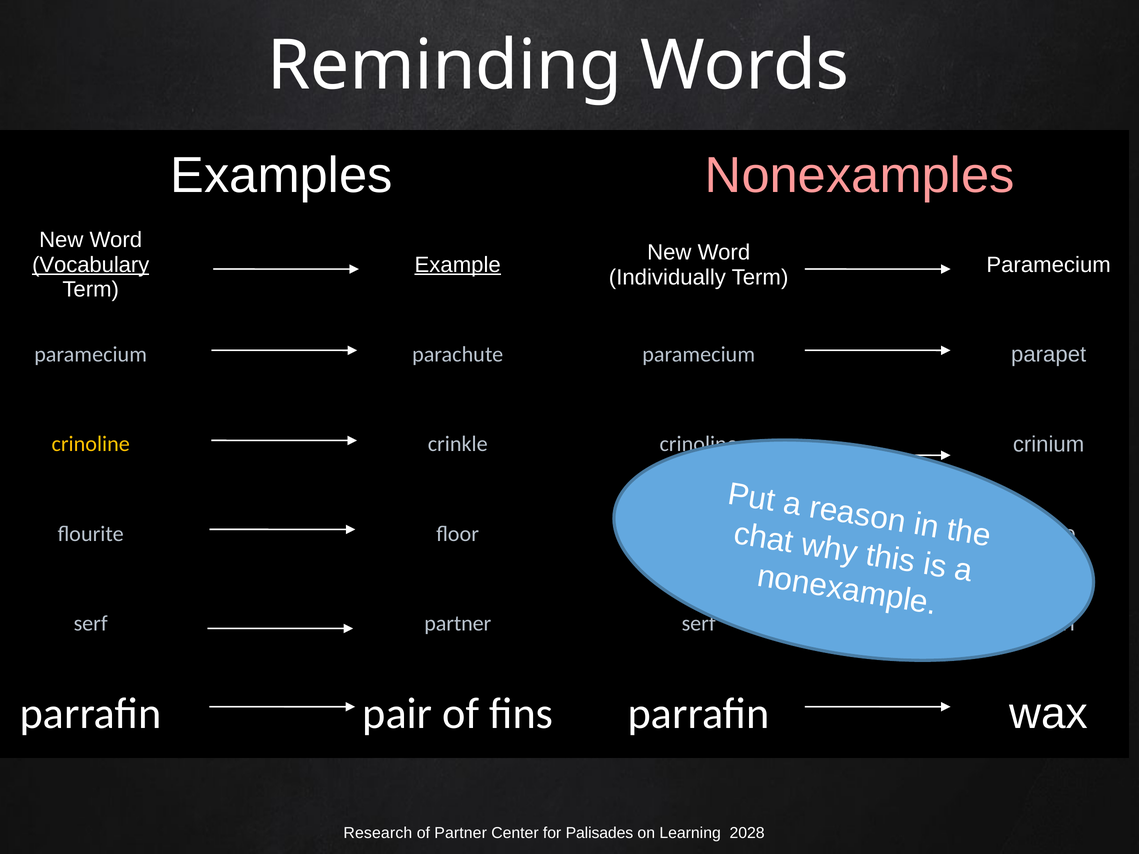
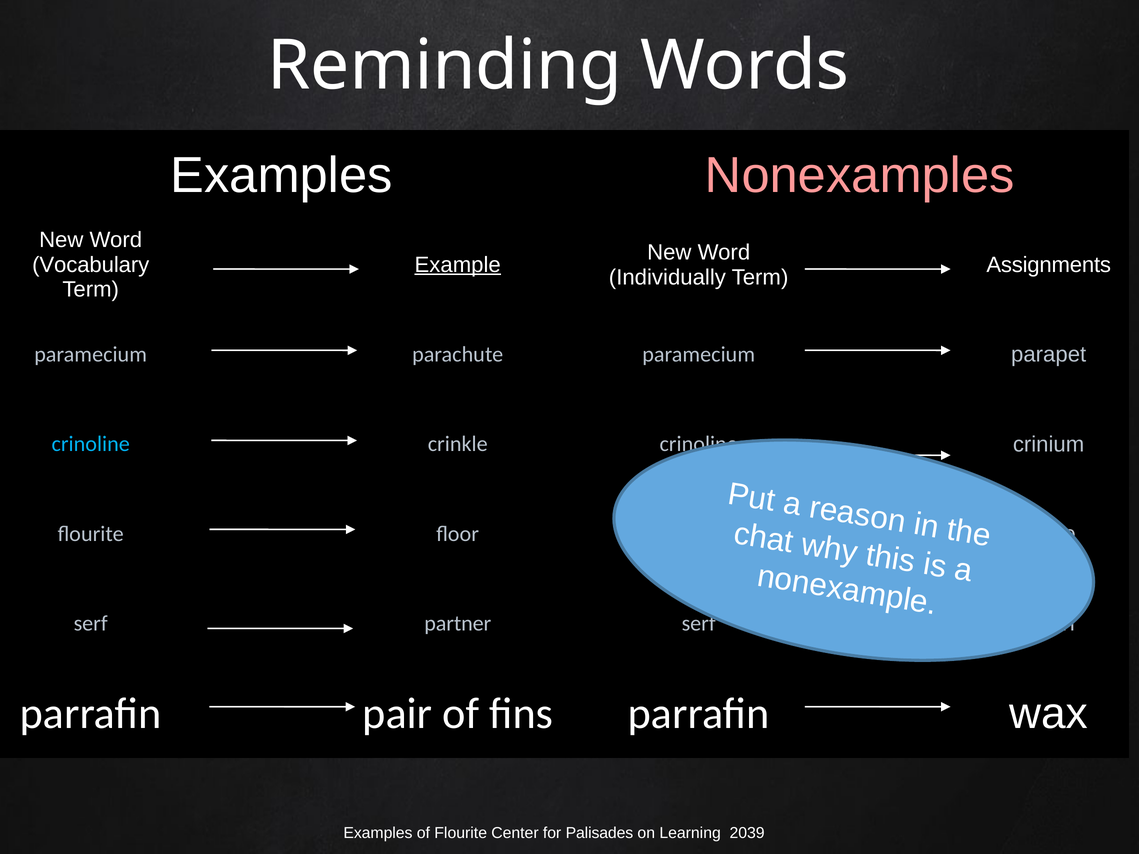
Vocabulary underline: present -> none (91, 265)
Paramecium: Paramecium -> Assignments (1049, 265)
crinoline colour: yellow -> light blue (91, 444)
Research: Research -> Examples (378, 834)
of Partner: Partner -> Flourite (461, 834)
2028: 2028 -> 2039 (747, 834)
